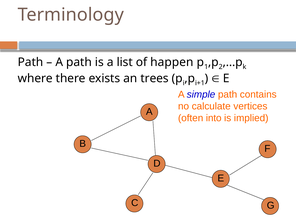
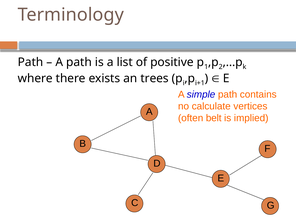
happen: happen -> positive (172, 62)
into: into -> belt (214, 118)
